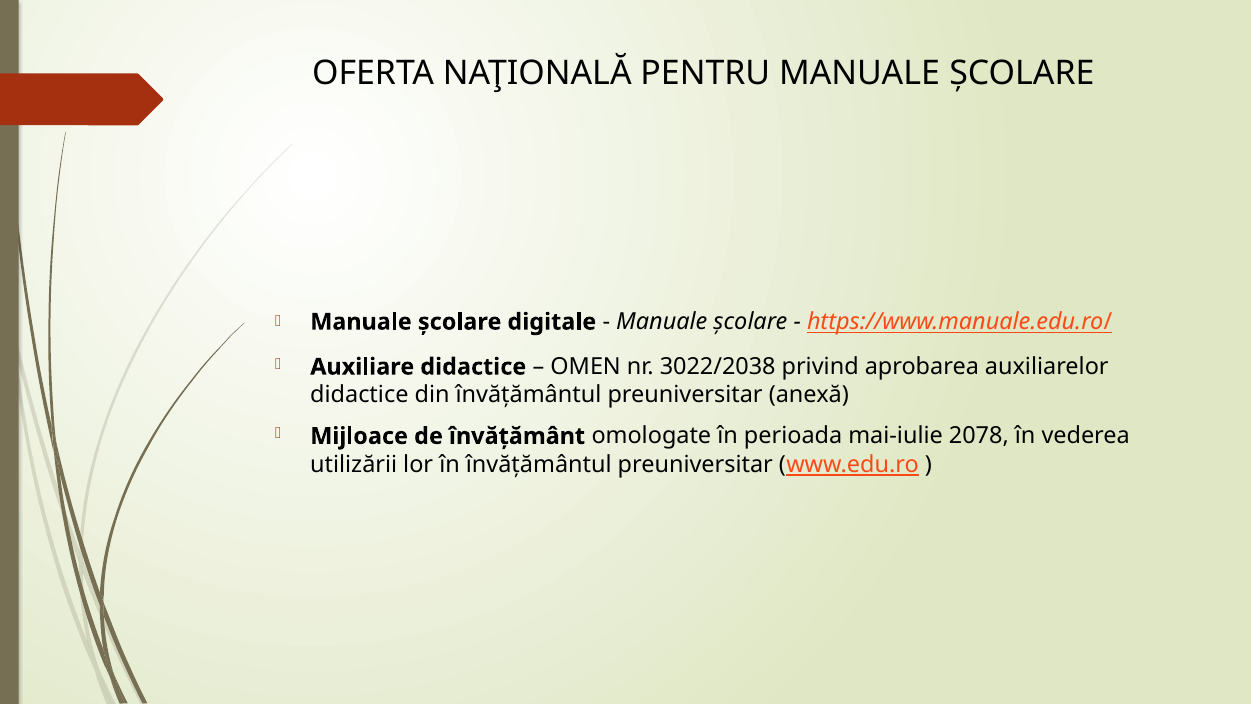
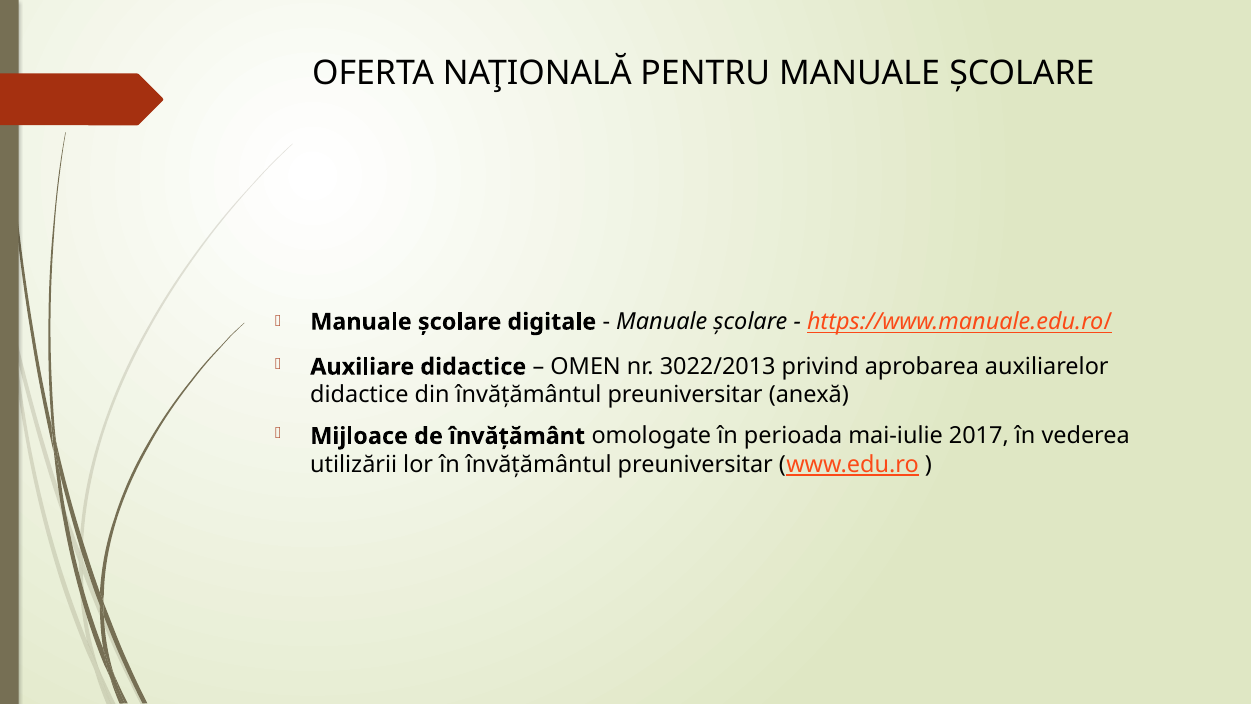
3022/2038: 3022/2038 -> 3022/2013 (718, 367)
2078: 2078 -> 2017 (979, 436)
